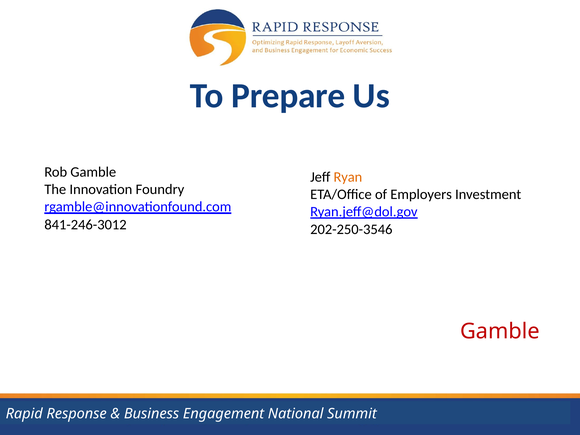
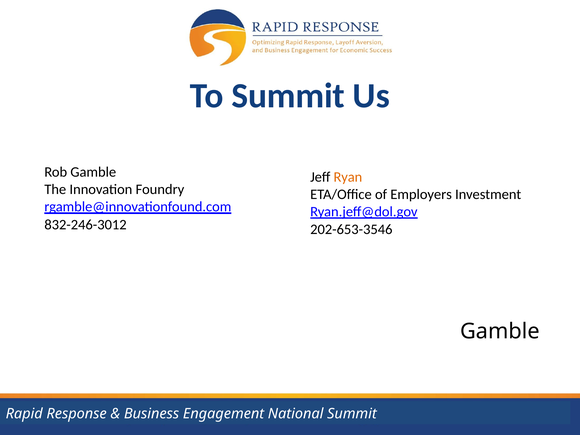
To Prepare: Prepare -> Summit (288, 96)
841-246-3012: 841-246-3012 -> 832-246-3012 (85, 225)
202-250-3546: 202-250-3546 -> 202-653-3546 (351, 229)
Gamble colour: red -> black (500, 331)
